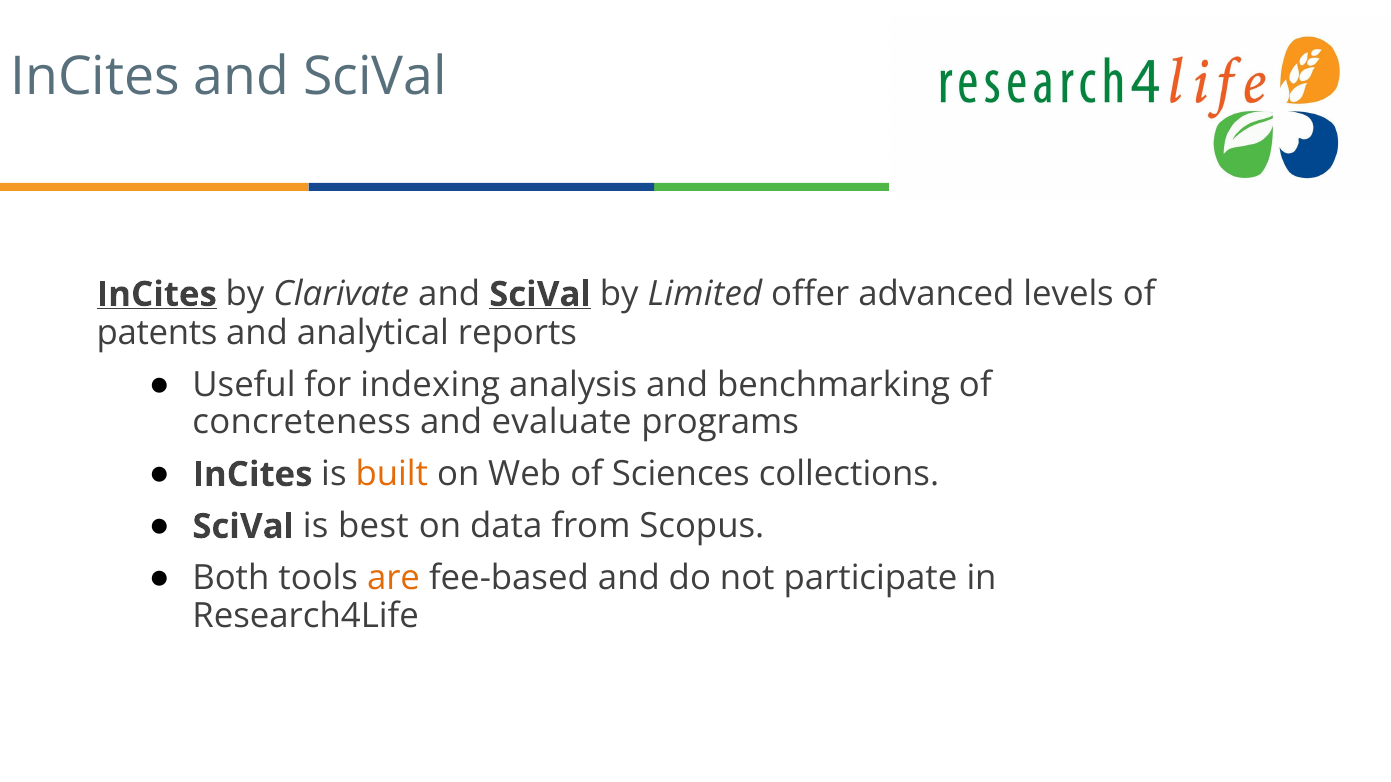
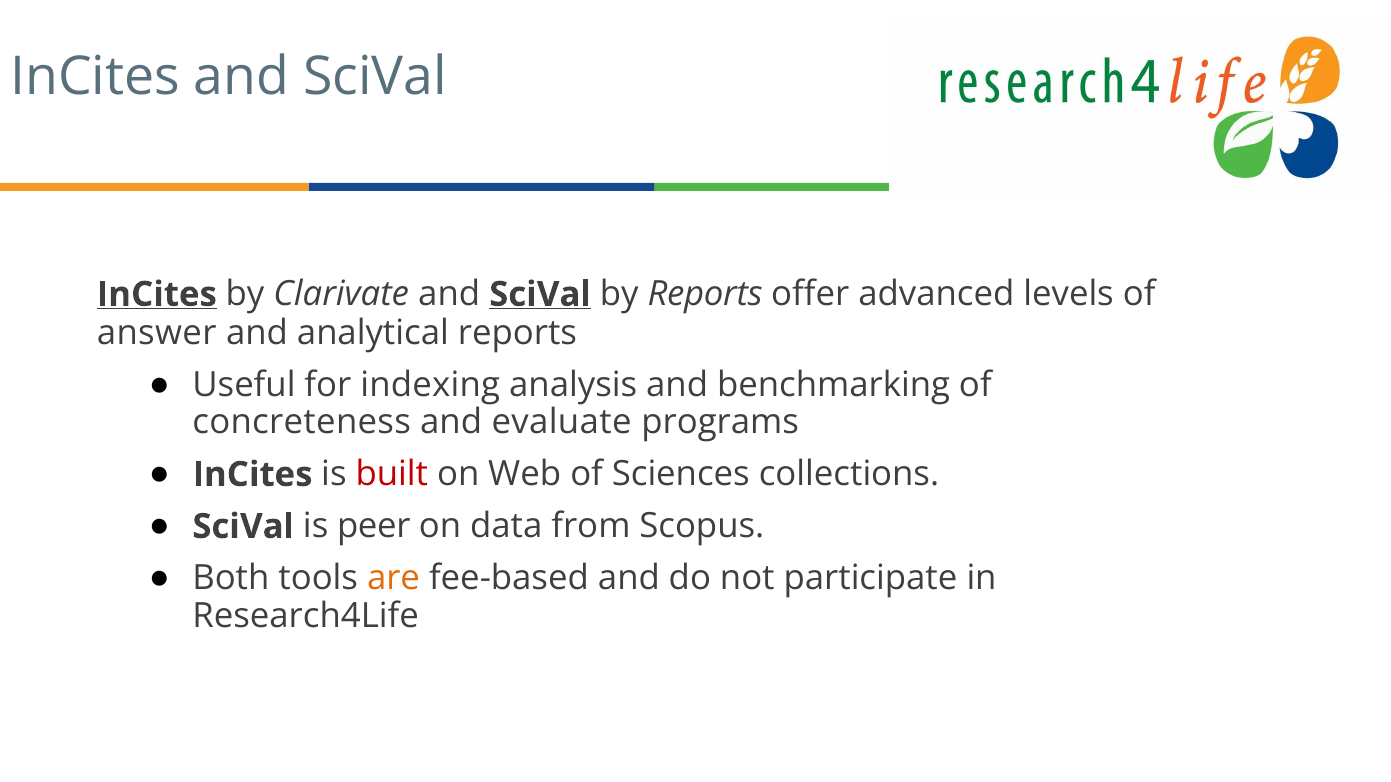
by Limited: Limited -> Reports (705, 295)
patents: patents -> answer (157, 333)
built colour: orange -> red (392, 475)
best: best -> peer (374, 527)
